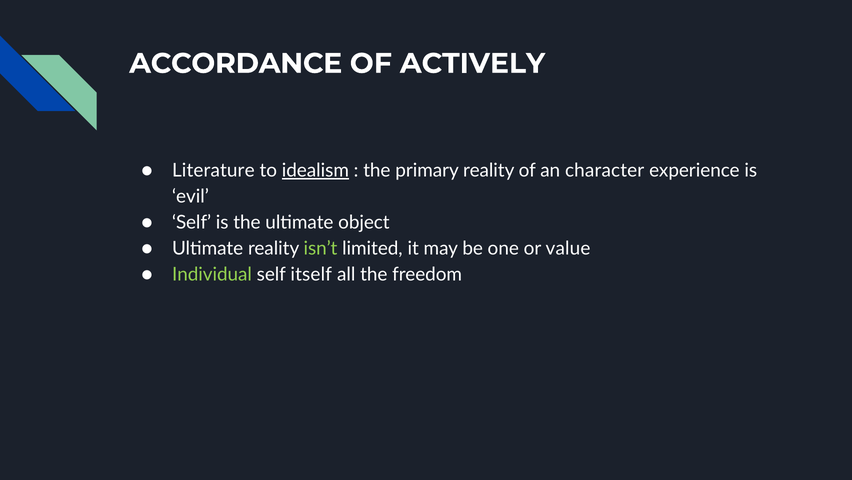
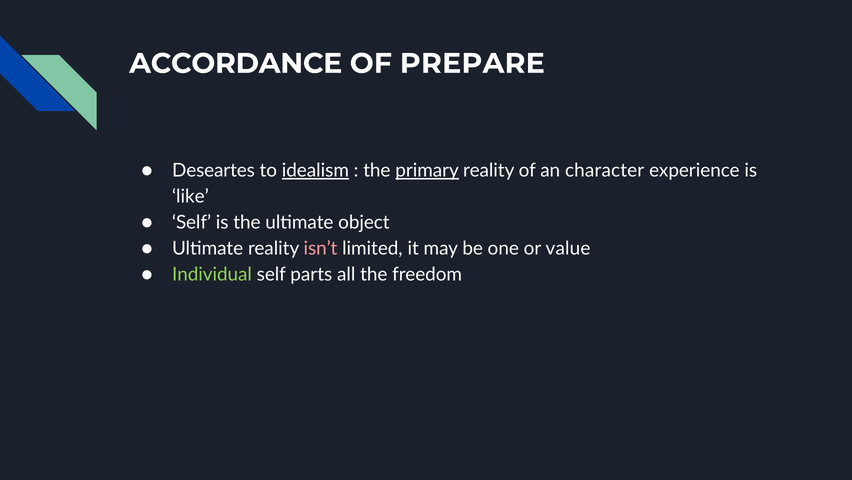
ACTIVELY: ACTIVELY -> PREPARE (472, 63)
Literature: Literature -> Deseartes (213, 170)
primary underline: none -> present (427, 170)
evil: evil -> like (190, 196)
isn’t colour: light green -> pink (320, 248)
itself: itself -> parts (311, 274)
